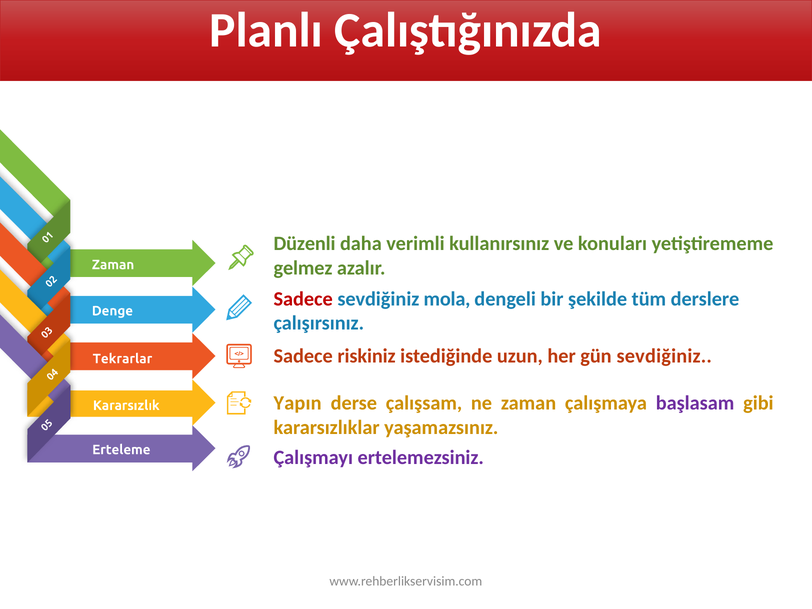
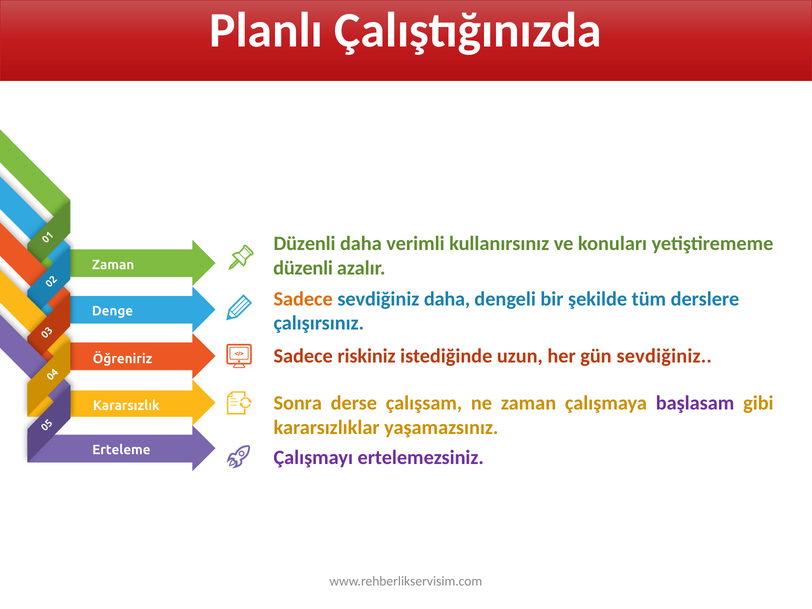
gelmez: gelmez -> düzenli (303, 268)
Sadece colour: red -> orange (303, 299)
sevdiğiniz mola: mola -> daha (447, 299)
Tekrarlar: Tekrarlar -> Öğreniriz (122, 359)
Yapın: Yapın -> Sonra (298, 403)
